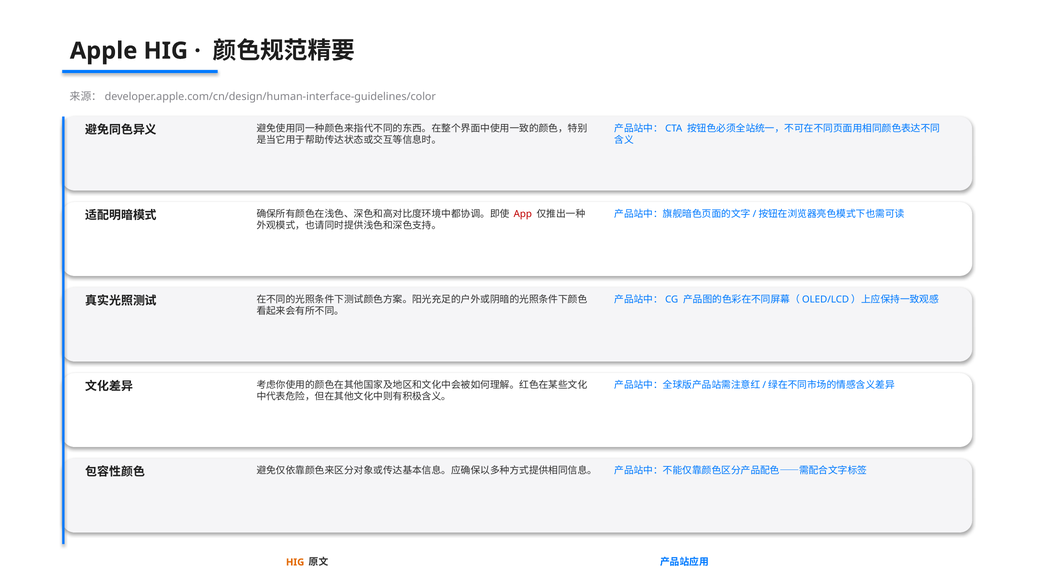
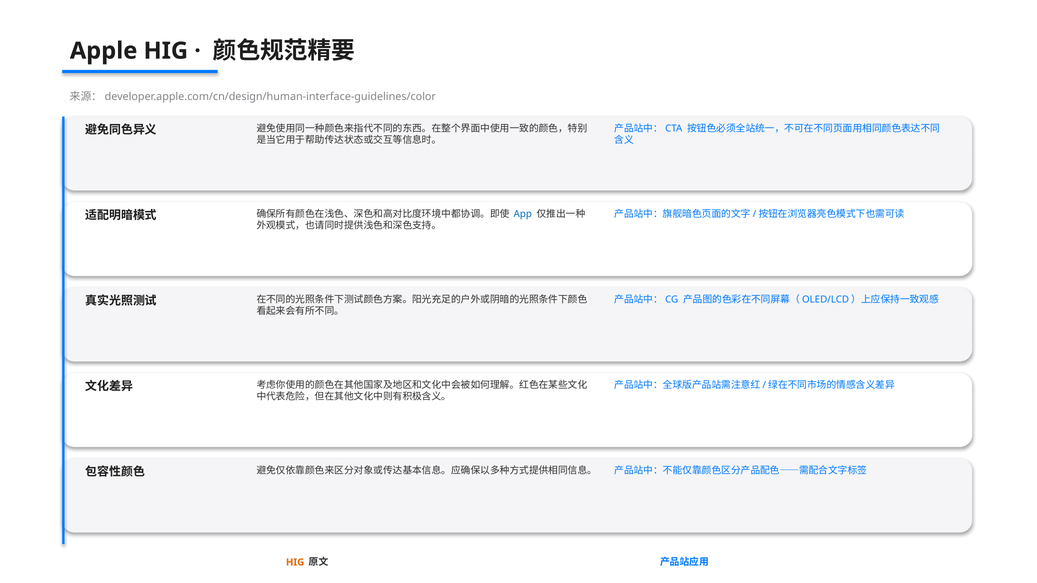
App colour: red -> blue (523, 214)
